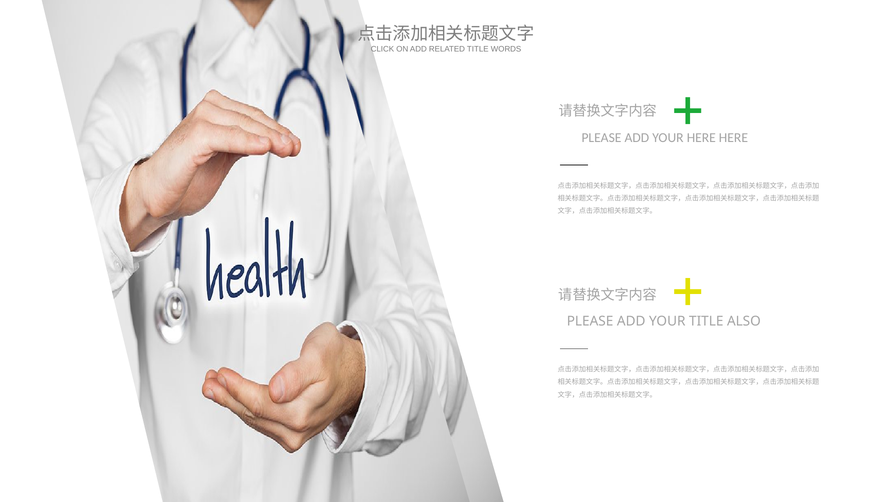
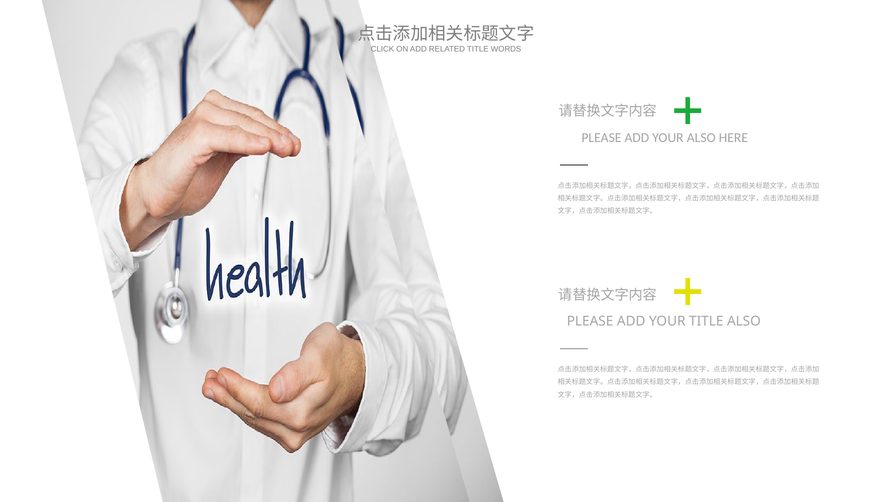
YOUR HERE: HERE -> ALSO (701, 138)
